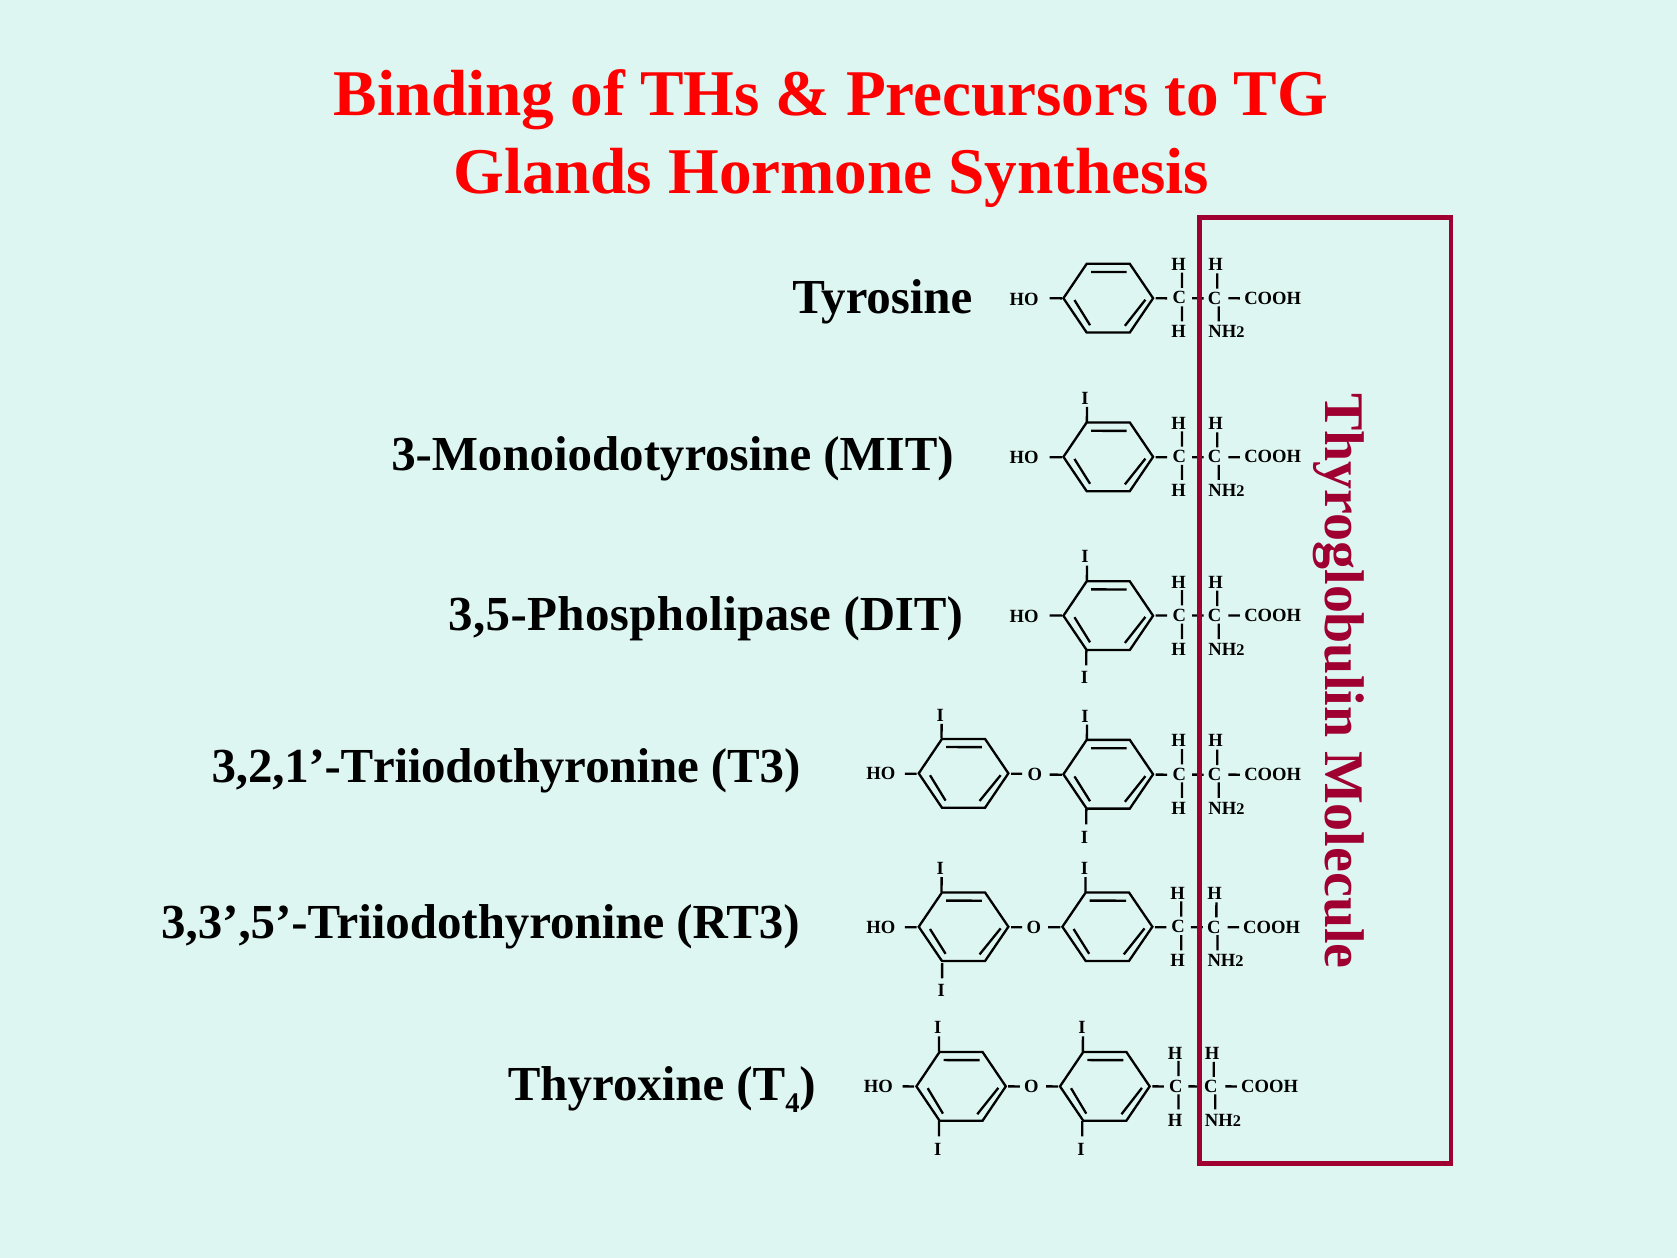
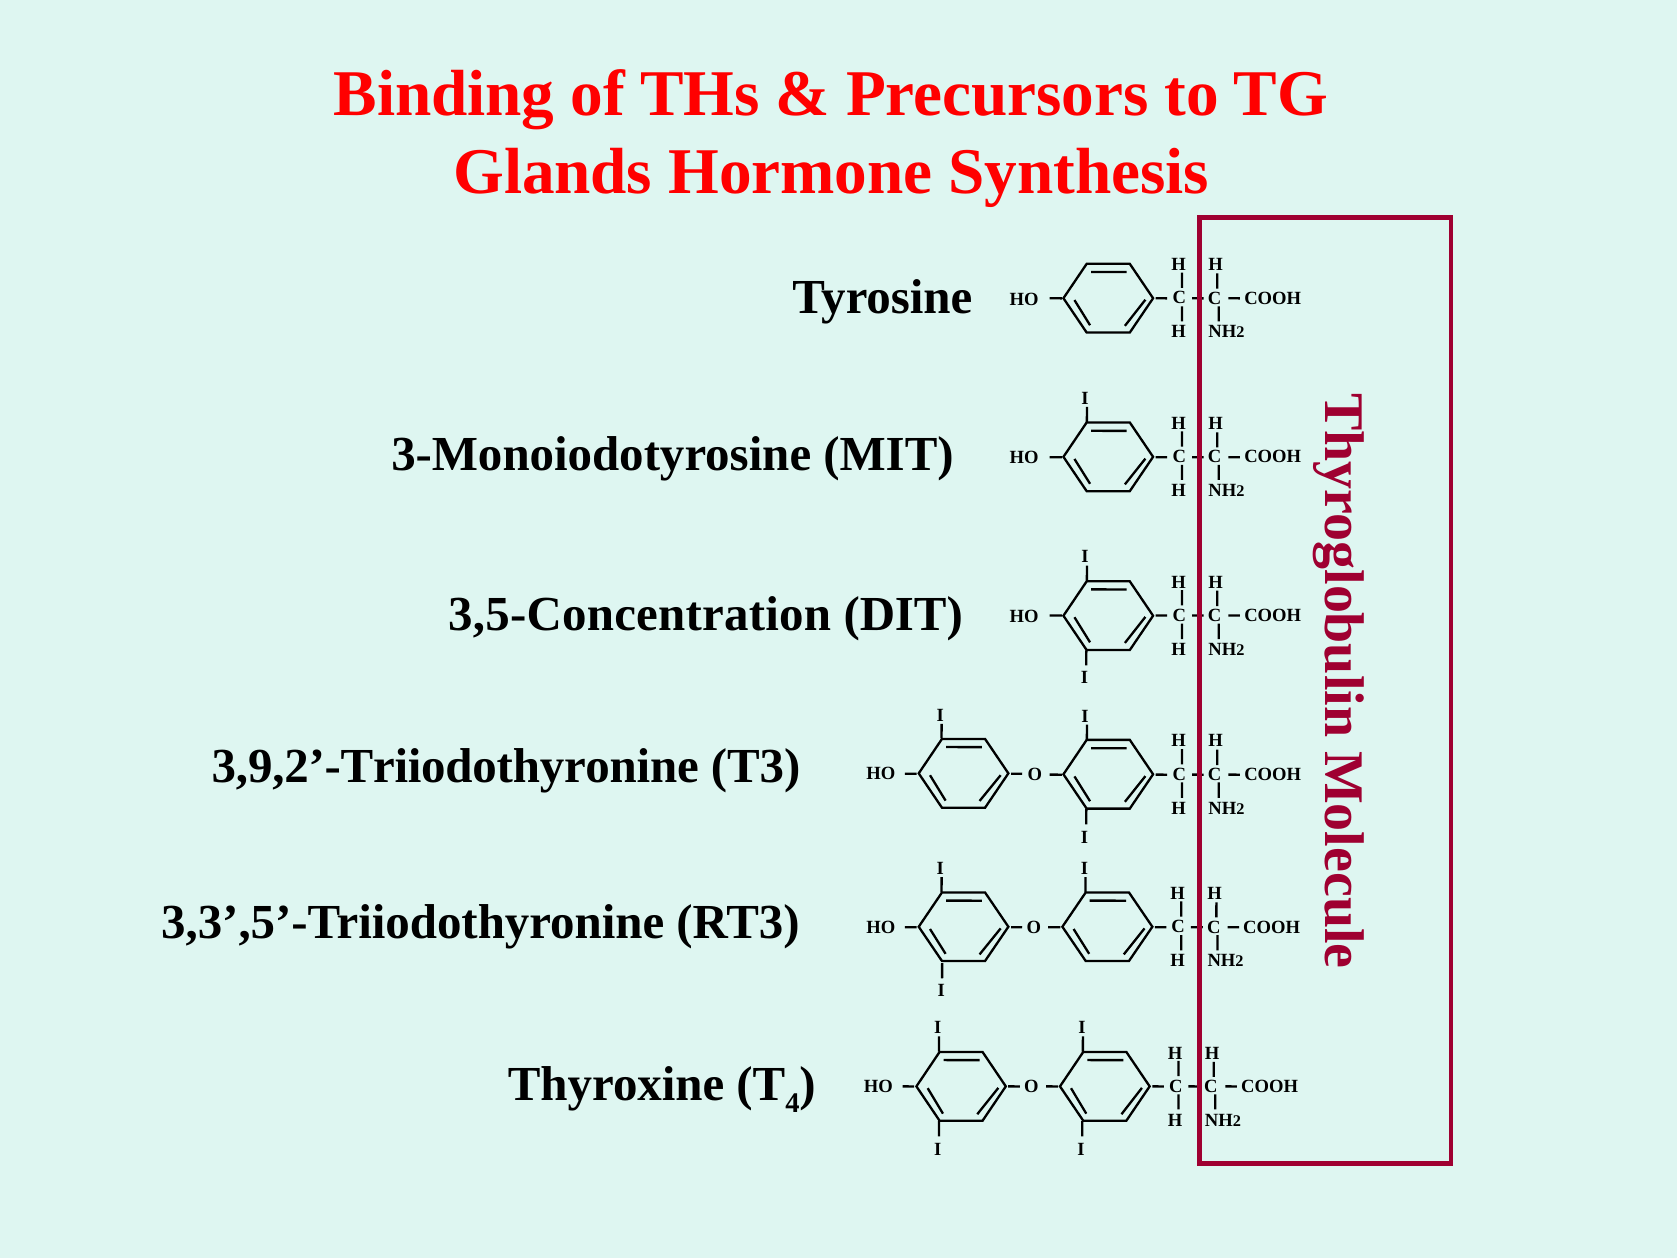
3,5-Phospholipase: 3,5-Phospholipase -> 3,5-Concentration (640, 615)
3,2,1’-Triiodothyronine: 3,2,1’-Triiodothyronine -> 3,9,2’-Triiodothyronine (455, 767)
